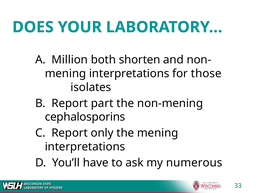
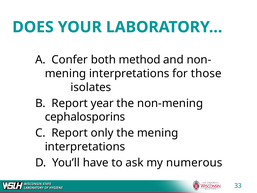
Million: Million -> Confer (70, 60)
shorten: shorten -> method (140, 60)
part: part -> year (102, 103)
